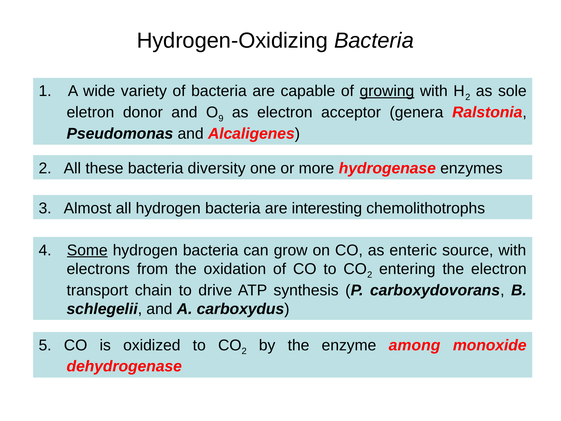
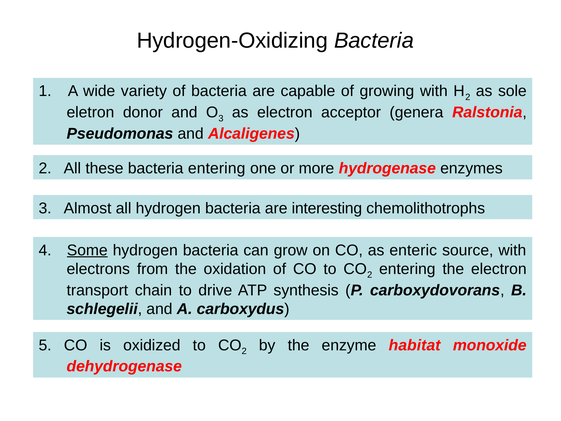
growing underline: present -> none (387, 91)
9: 9 -> 3 (221, 118)
bacteria diversity: diversity -> entering (217, 168)
among: among -> habitat (415, 345)
